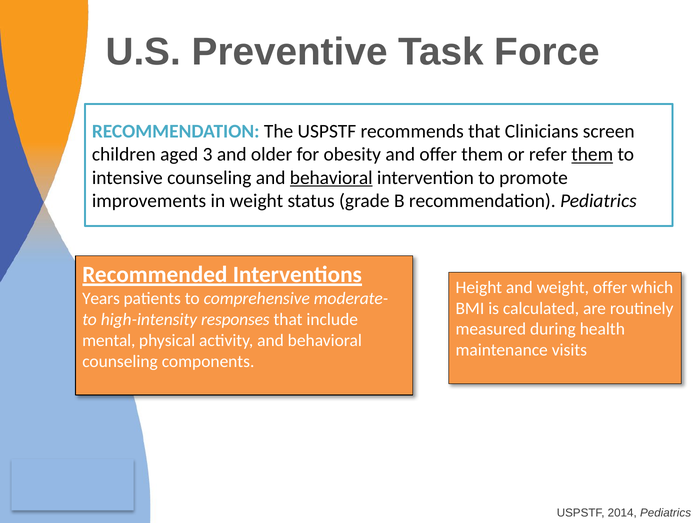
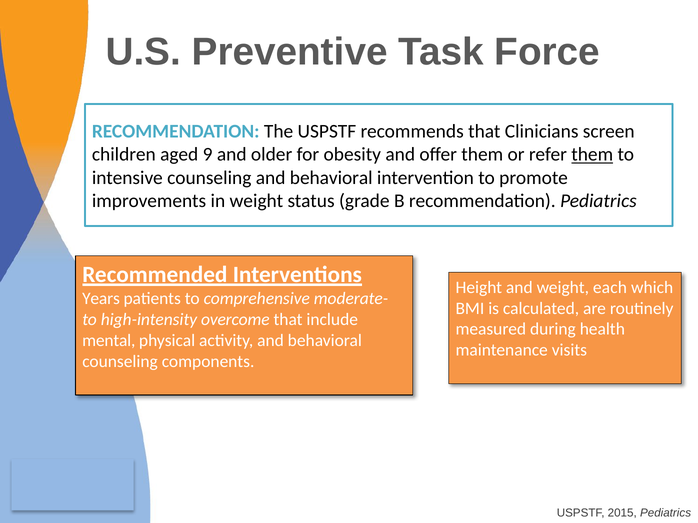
3: 3 -> 9 (208, 155)
behavioral underline: present -> none (331, 178)
weight offer: offer -> each (610, 288)
responses: responses -> overcome (235, 320)
2014: 2014 -> 2015 (622, 514)
